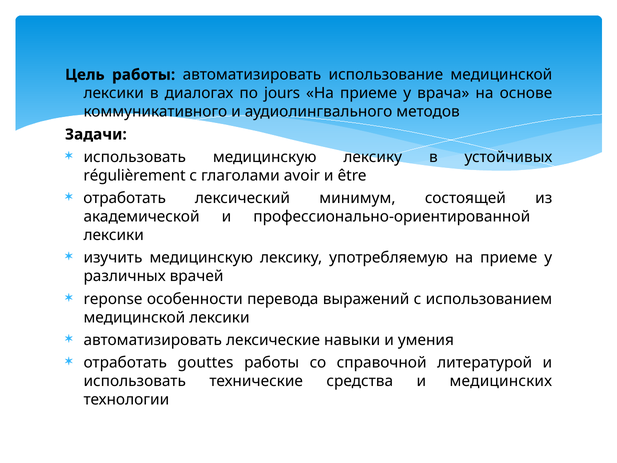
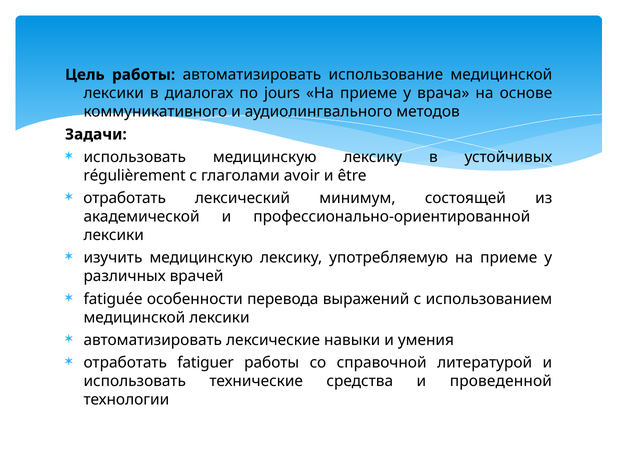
reponse: reponse -> fatiguée (113, 299)
gouttes: gouttes -> fatiguer (206, 363)
медицинских: медицинских -> проведенной (501, 381)
